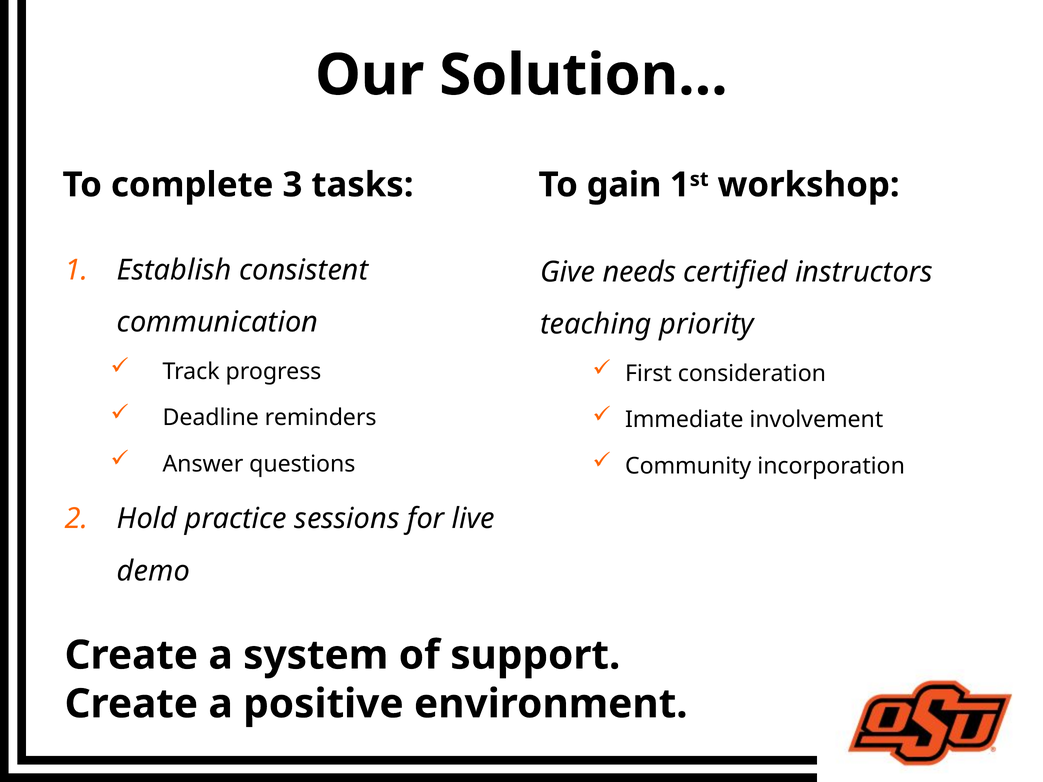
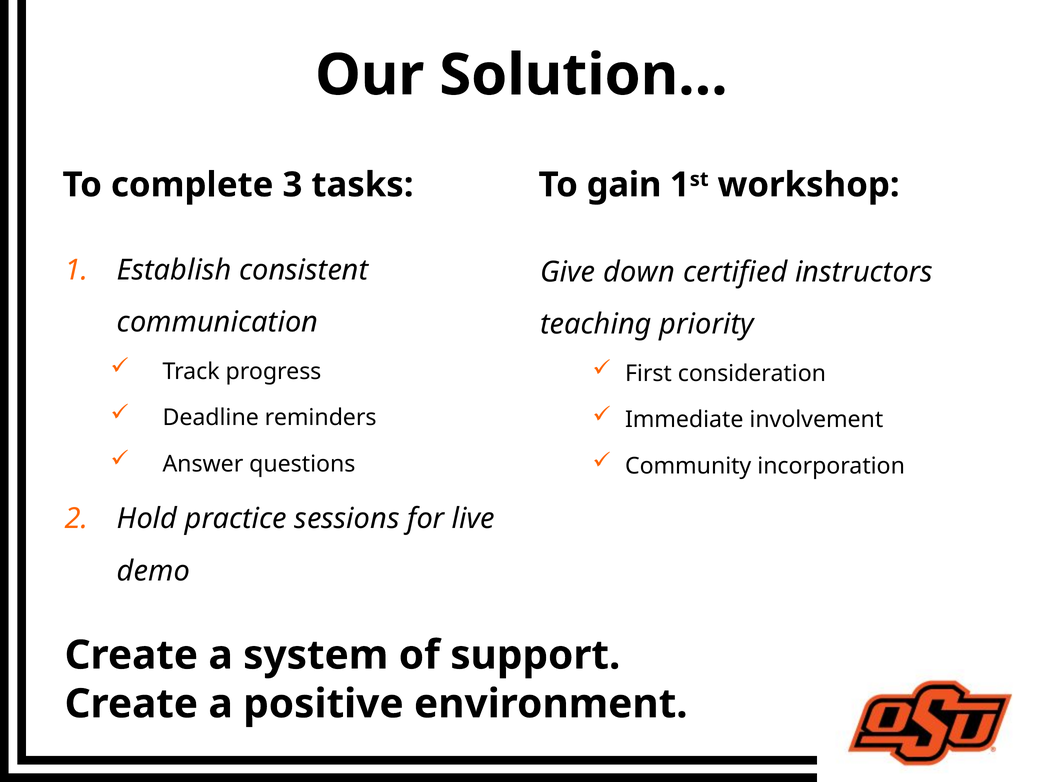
needs: needs -> down (639, 272)
